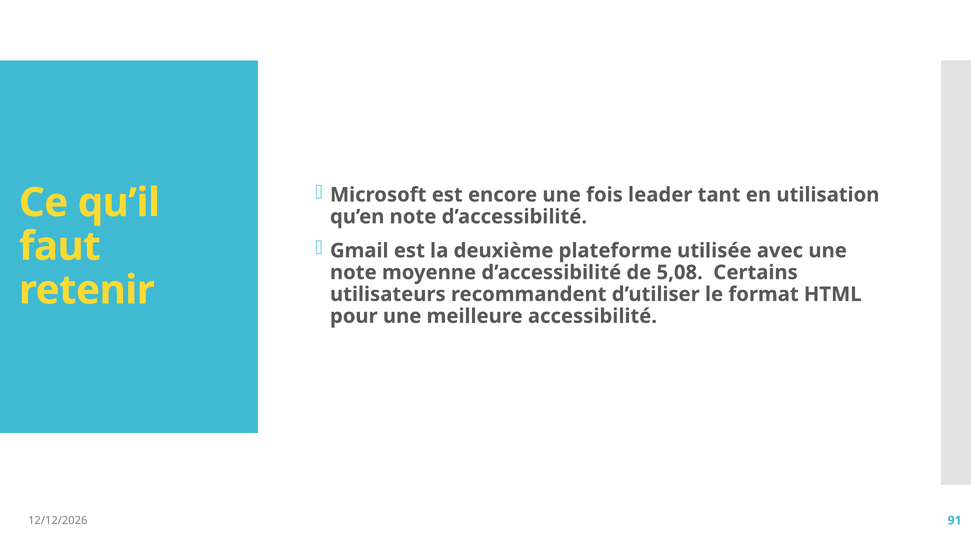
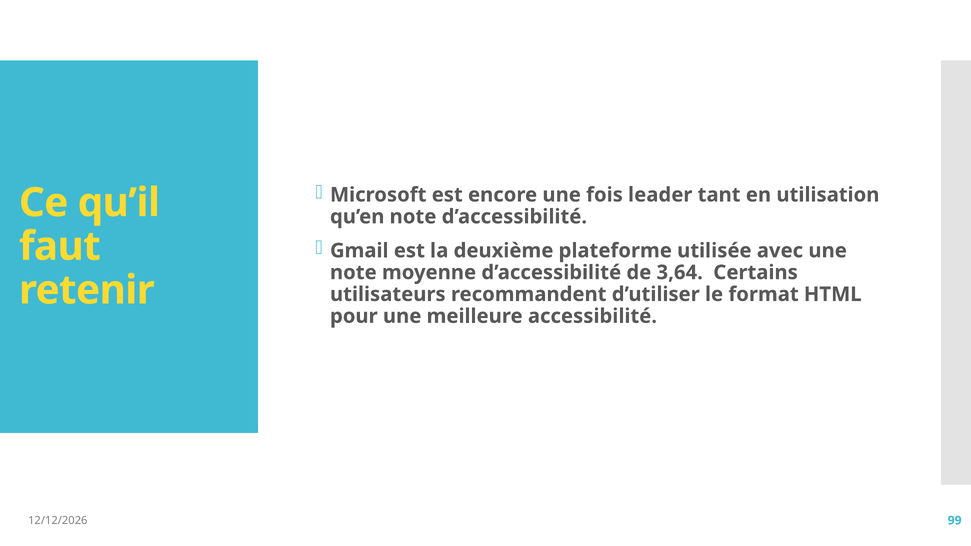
5,08: 5,08 -> 3,64 (680, 273)
91: 91 -> 99 (955, 521)
